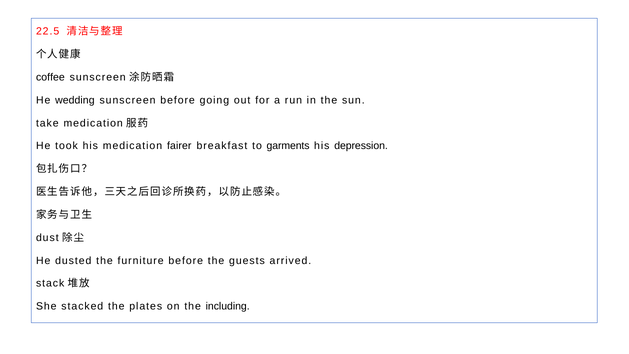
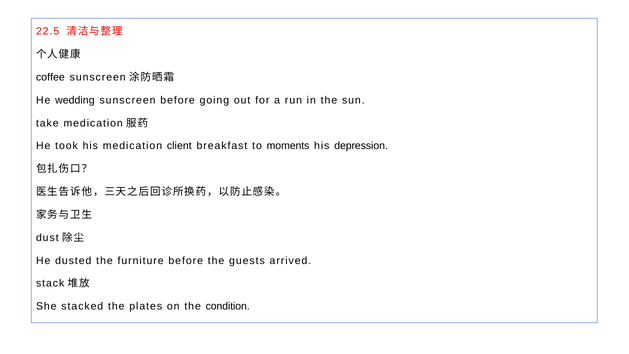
fairer: fairer -> client (179, 146)
garments: garments -> moments (288, 146)
including: including -> condition (228, 306)
